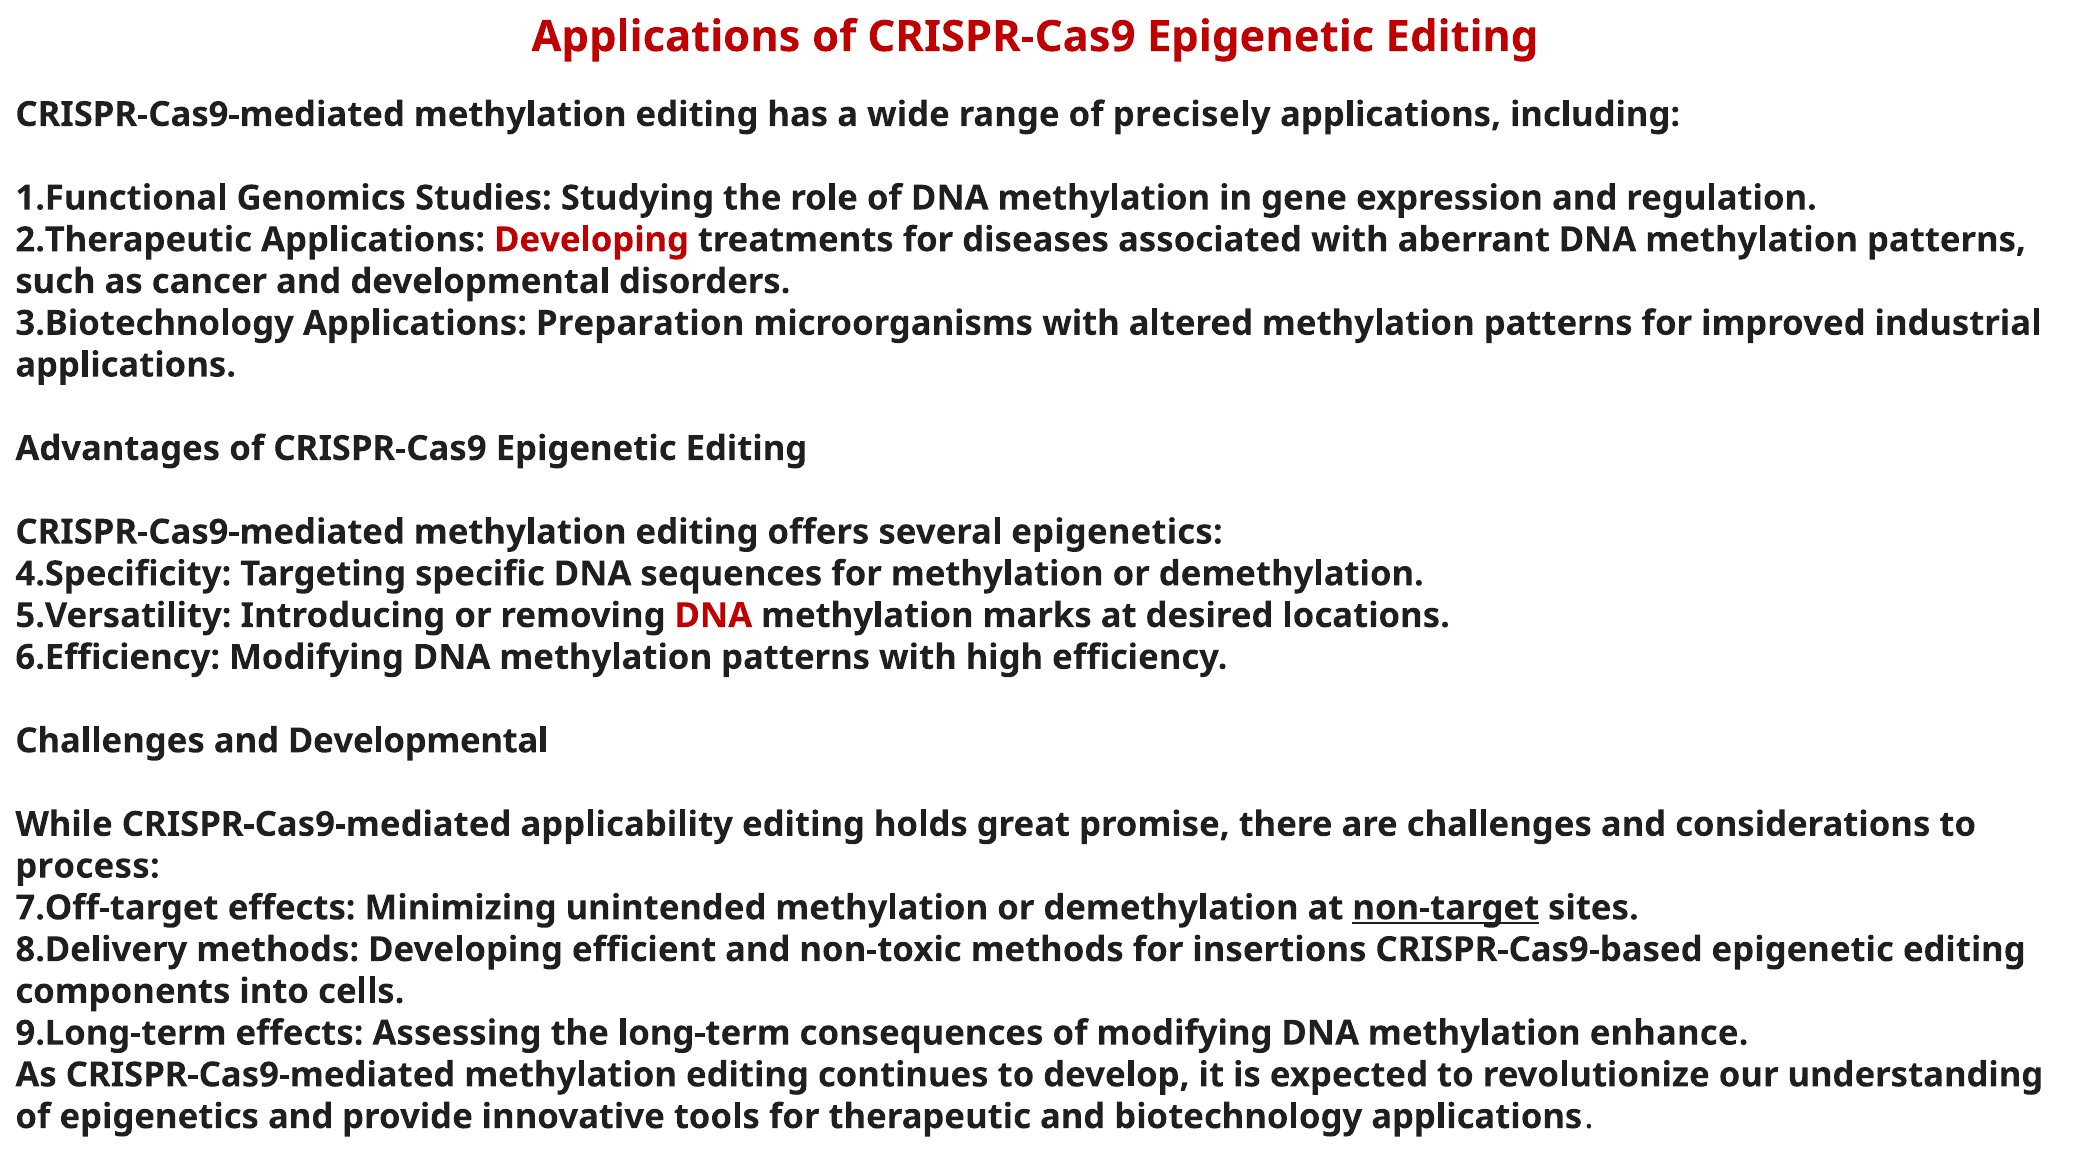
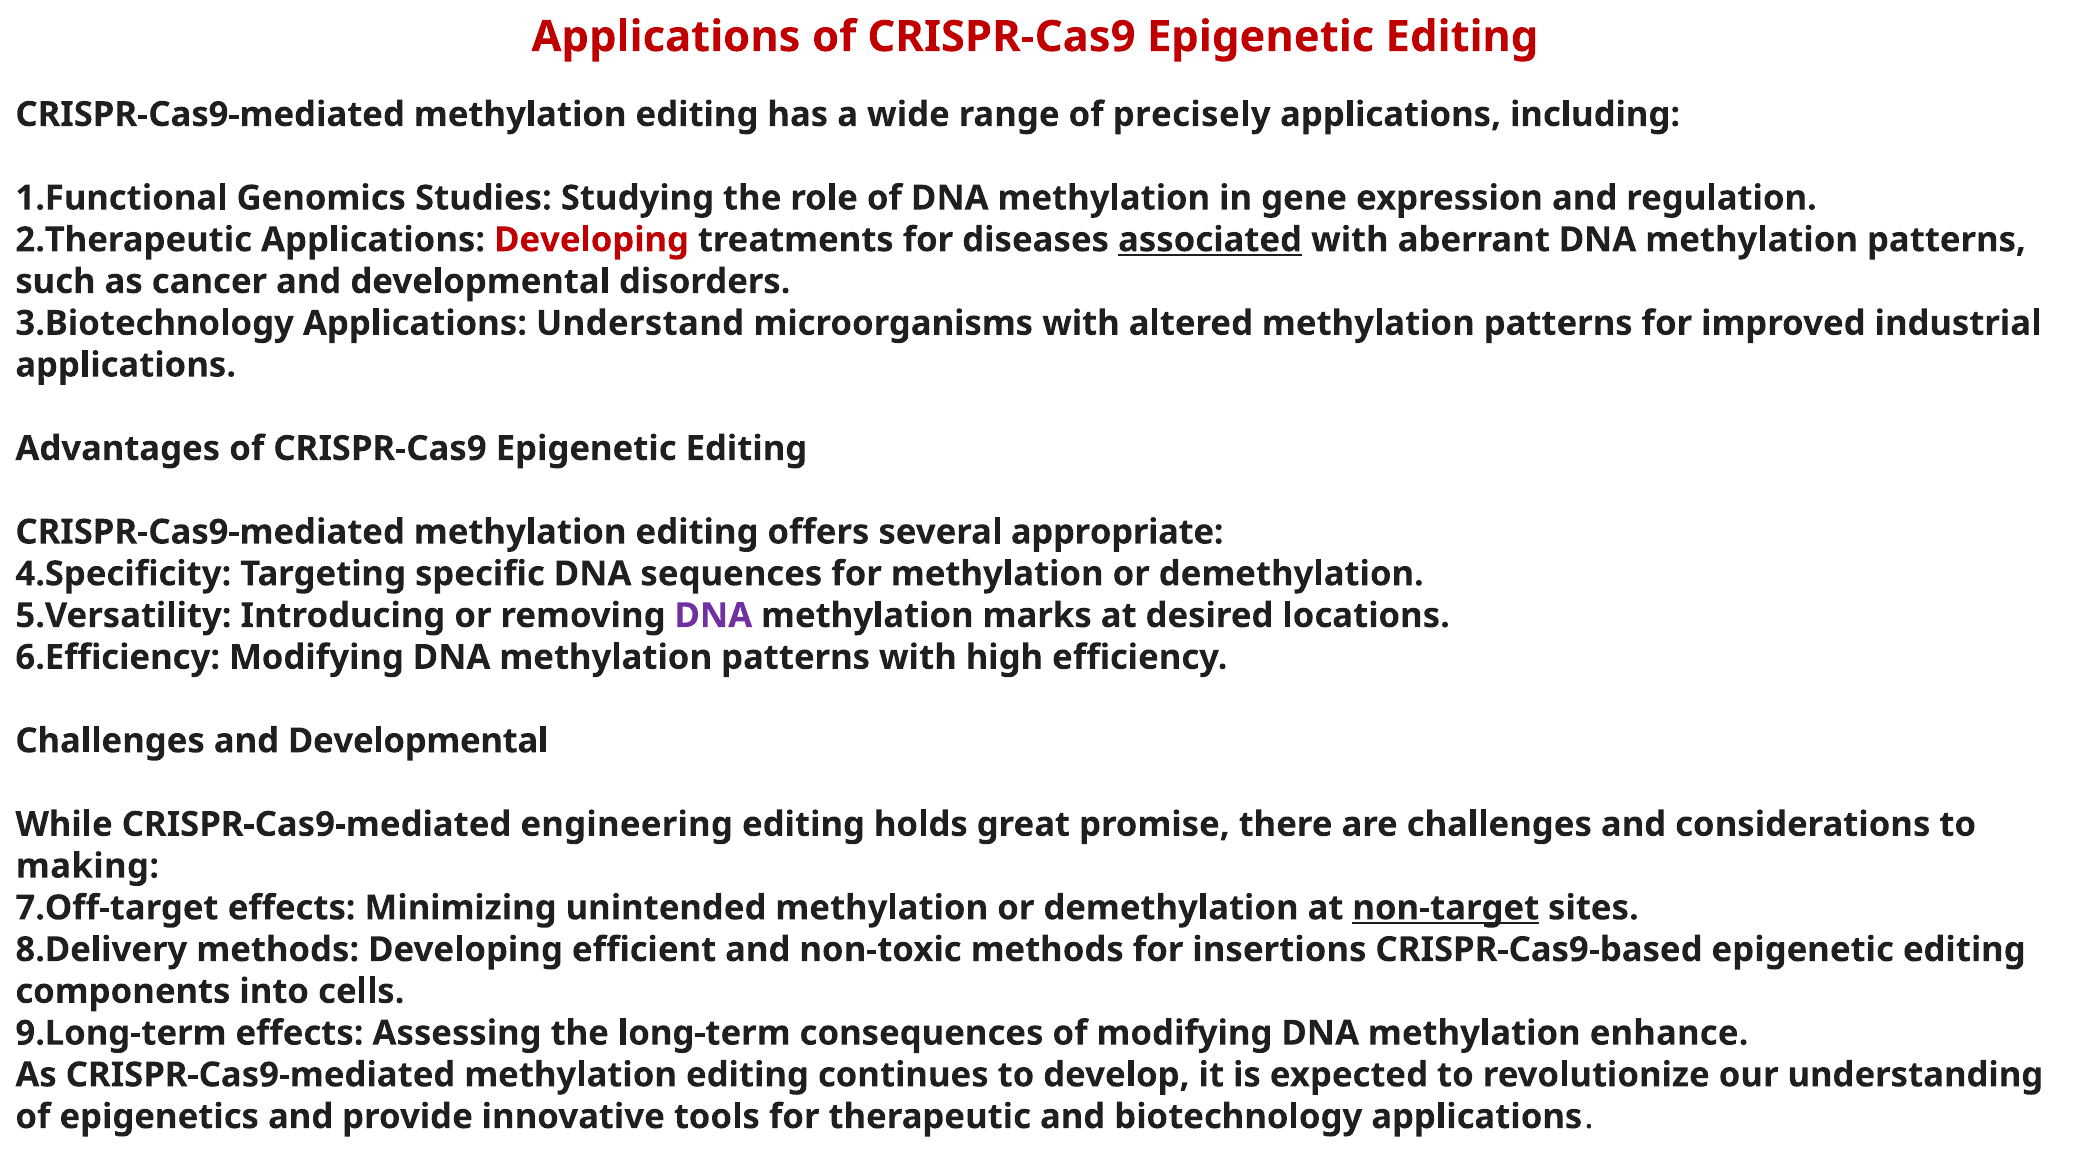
associated underline: none -> present (1210, 240)
Preparation: Preparation -> Understand (640, 323)
several epigenetics: epigenetics -> appropriate (1117, 532)
DNA colour: red -> purple (713, 616)
applicability: applicability -> engineering (627, 824)
process: process -> making (88, 866)
